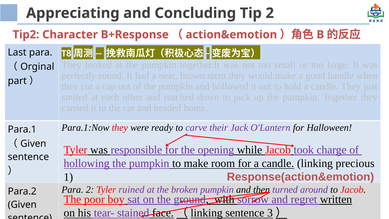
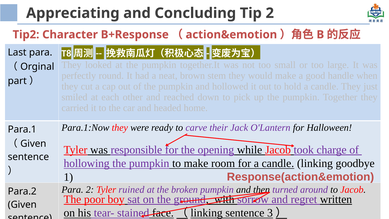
precious: precious -> goodbye (355, 163)
